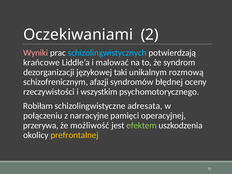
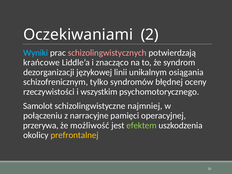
Wyniki colour: pink -> light blue (36, 53)
schizolingwistycznych colour: light blue -> pink (107, 53)
malować: malować -> znacząco (112, 63)
taki: taki -> linii (121, 72)
rozmową: rozmową -> osiągania (186, 72)
afazji: afazji -> tylko (99, 82)
Robiłam: Robiłam -> Samolot (38, 106)
adresata: adresata -> najmniej (145, 106)
